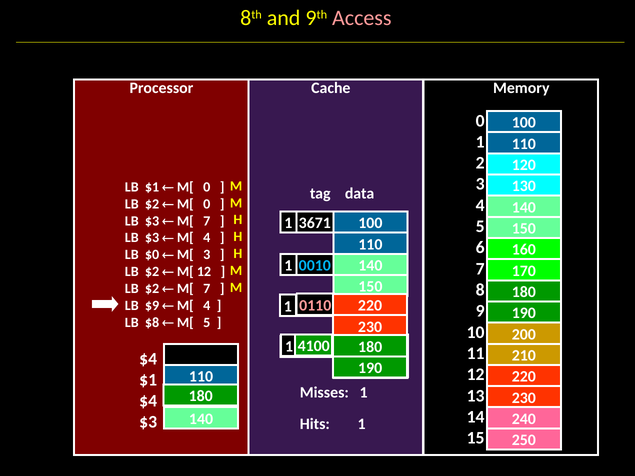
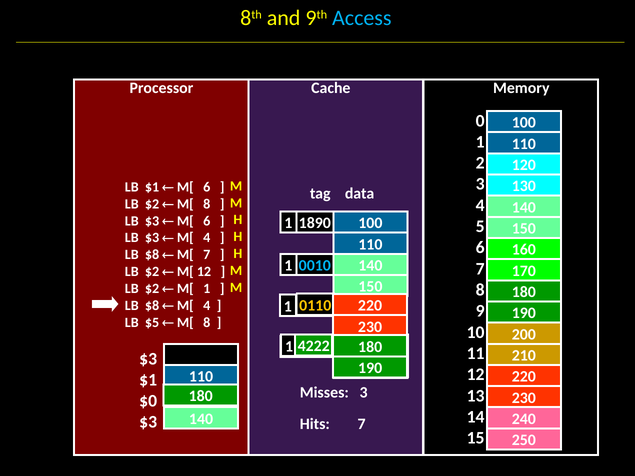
Access colour: pink -> light blue (362, 18)
0: 0 -> 6 (207, 187)
0: 0 -> 8 (207, 204)
7: 7 -> 6 (207, 221)
3671: 3671 -> 1890 (315, 223)
$0: $0 -> $8 (152, 255)
M[ 3: 3 -> 7 (207, 255)
7: 7 -> 1 (207, 289)
0110 colour: pink -> yellow (315, 305)
$9: $9 -> $8 (152, 306)
$8: $8 -> $5 (152, 323)
5: 5 -> 8 (207, 323)
4100: 4100 -> 4222 (314, 346)
$4: $4 -> $3 (148, 359)
Misses 1: 1 -> 3 (364, 393)
$4: $4 -> $0 (148, 401)
Hits 1: 1 -> 7 (362, 424)
